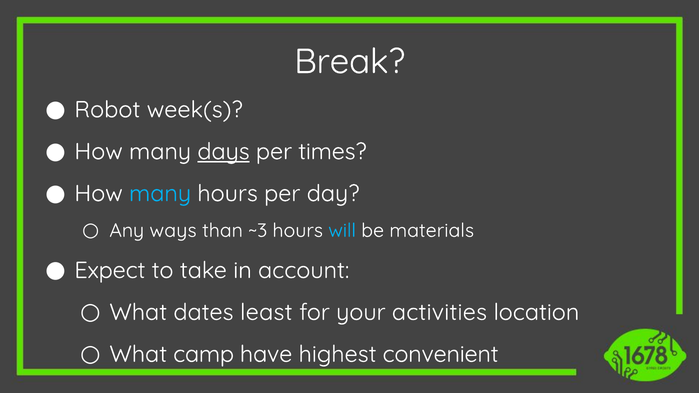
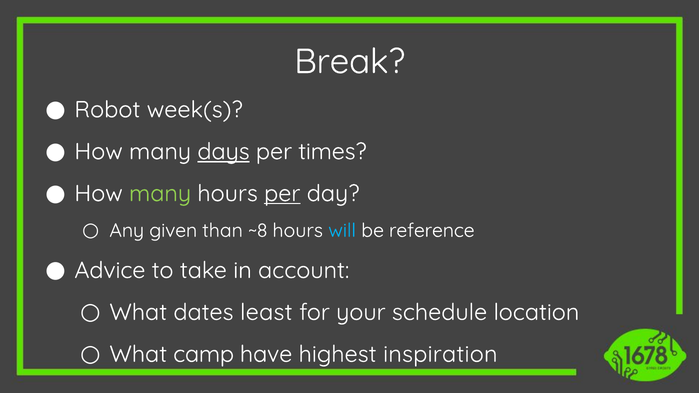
many colour: light blue -> light green (160, 194)
per underline: none -> present (282, 194)
ways: ways -> given (173, 231)
~3: ~3 -> ~8 (258, 231)
materials: materials -> reference (432, 231)
Expect: Expect -> Advice (110, 270)
activities: activities -> schedule (440, 312)
convenient: convenient -> inspiration (440, 354)
